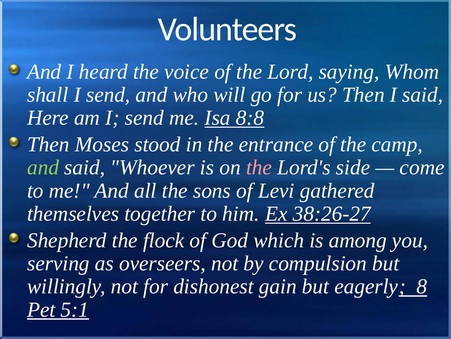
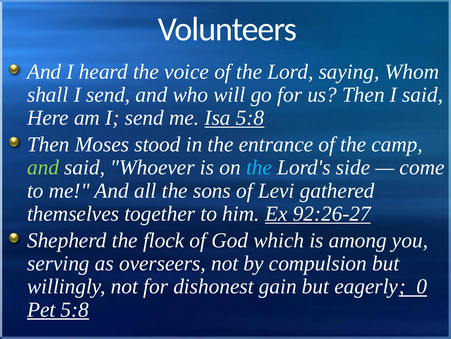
Isa 8:8: 8:8 -> 5:8 (250, 117)
the colour: pink -> light blue (259, 167)
38:26-27: 38:26-27 -> 92:26-27 (332, 213)
8: 8 -> 0 (422, 286)
Pet 5:1: 5:1 -> 5:8 (75, 309)
